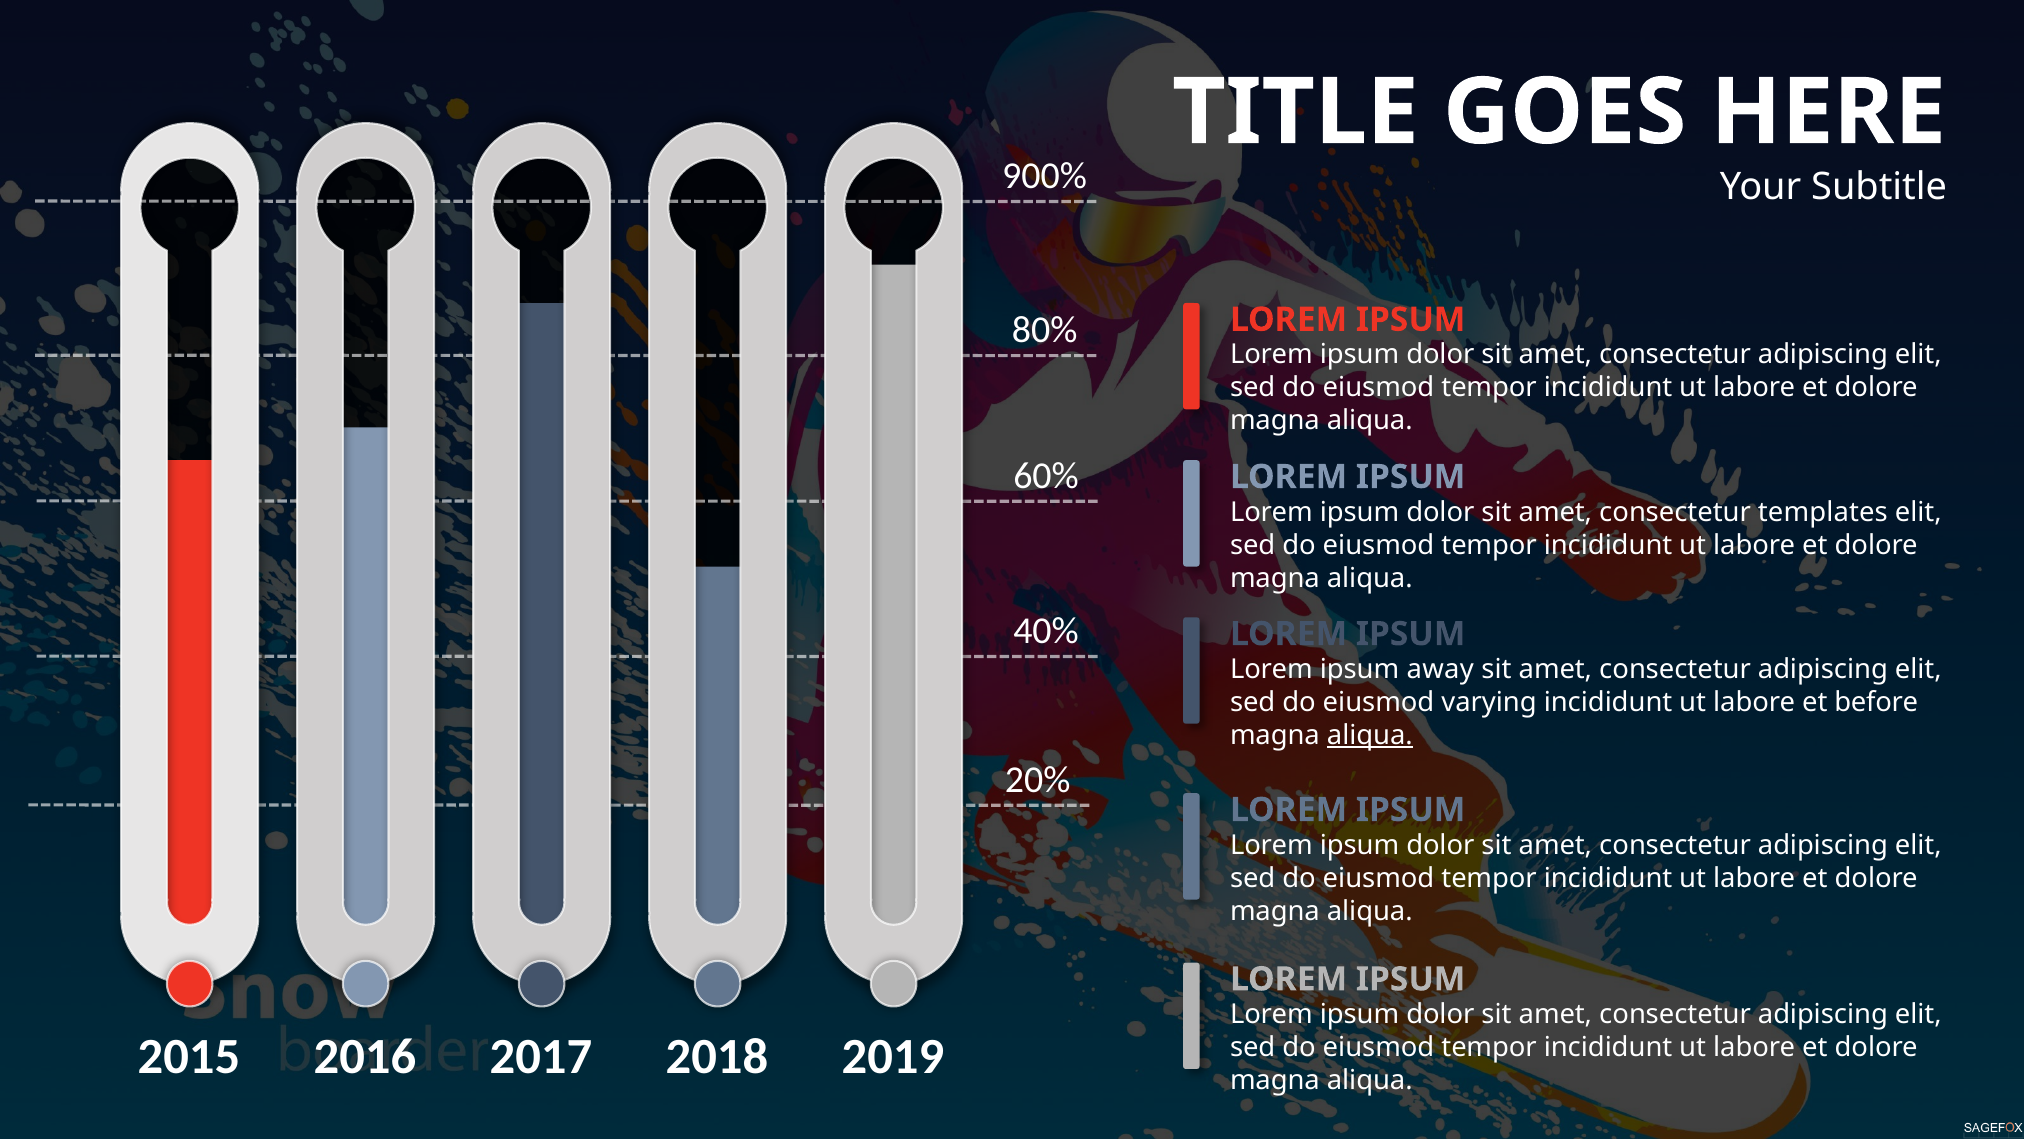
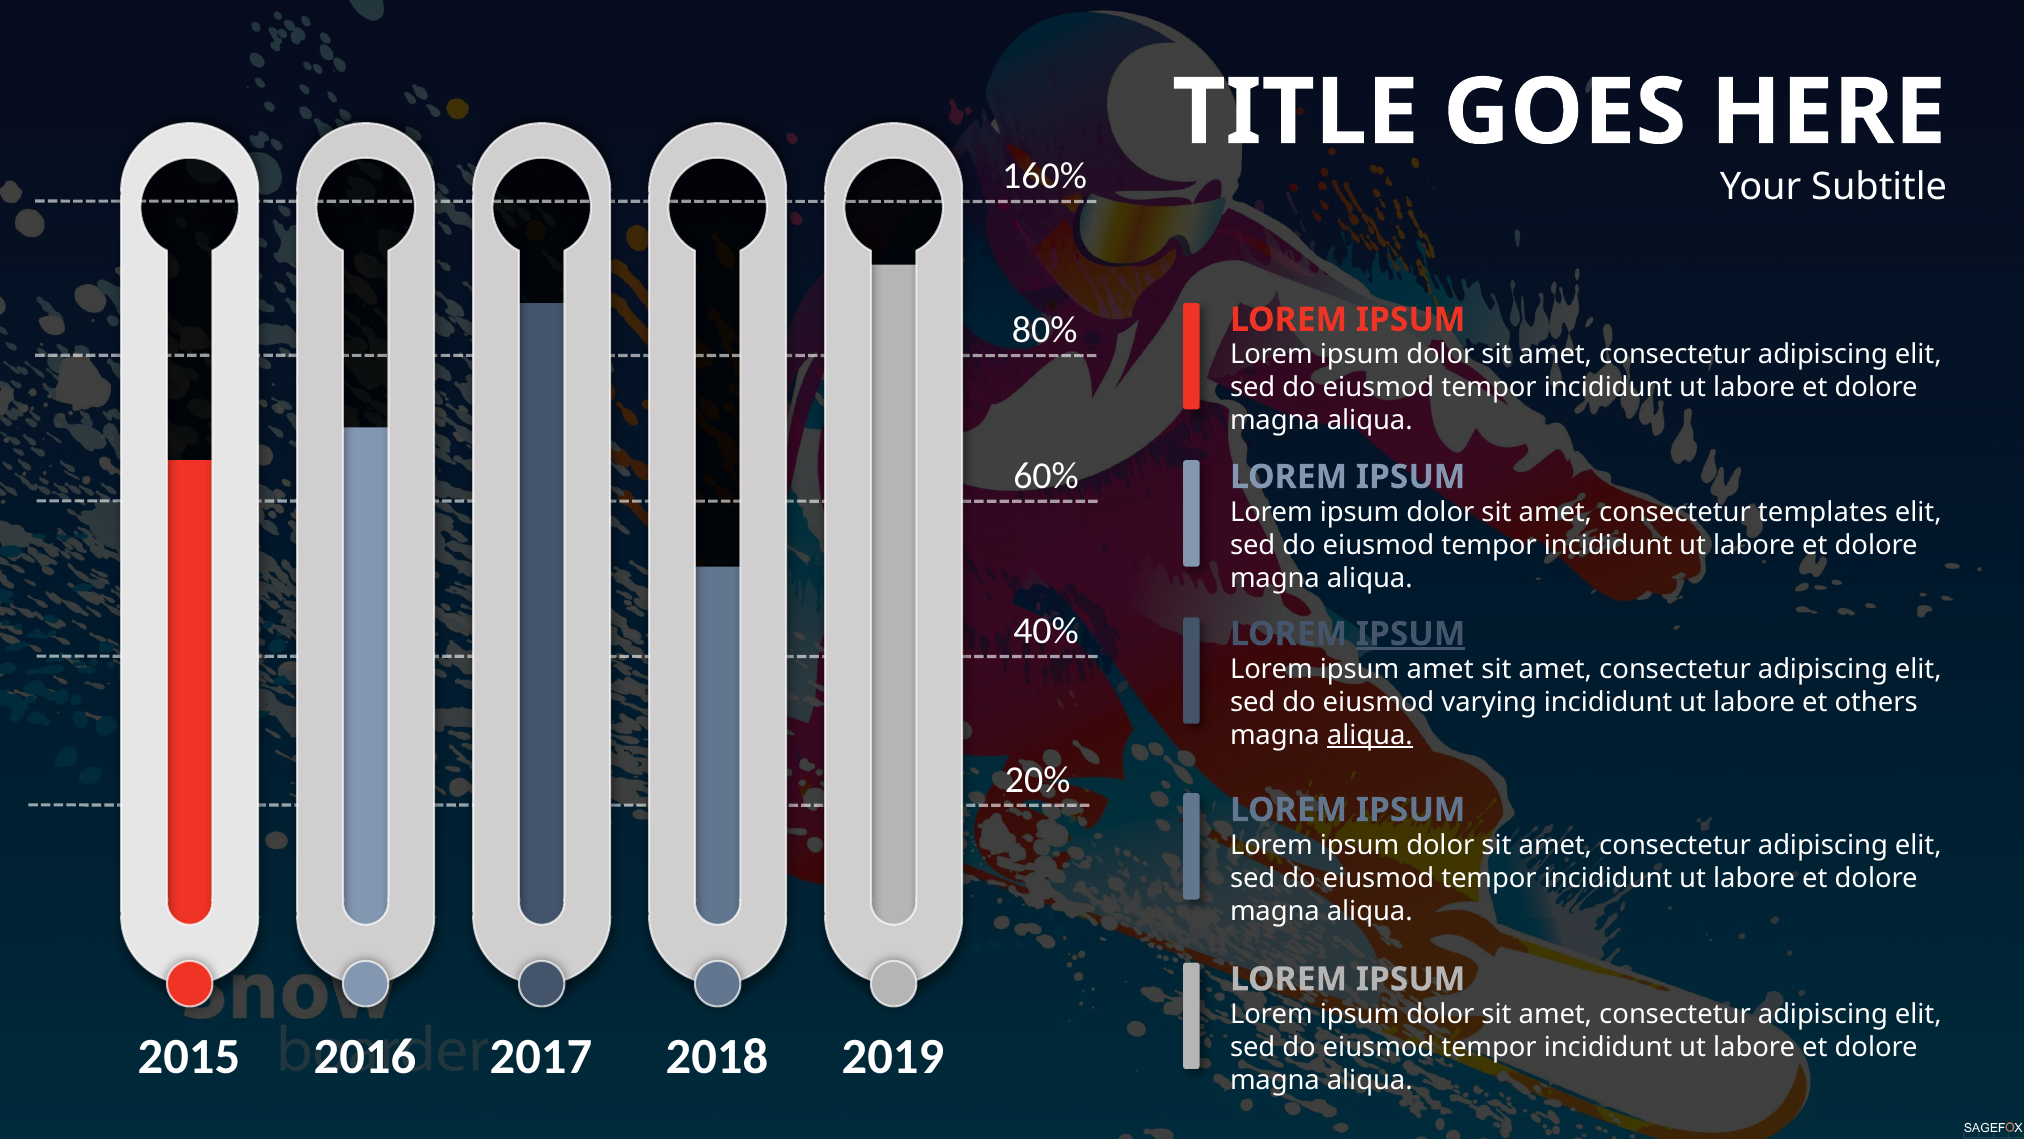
900%: 900% -> 160% (1045, 176)
IPSUM underline: none -> present (1411, 634)
ipsum away: away -> amet (1440, 669)
before: before -> others (1876, 702)
